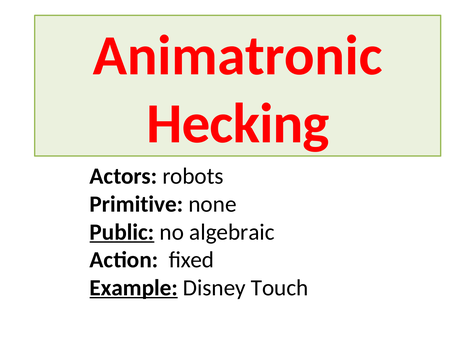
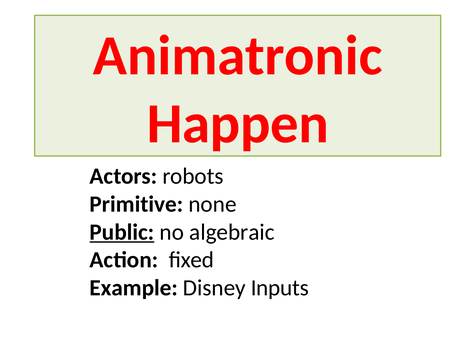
Hecking: Hecking -> Happen (238, 124)
Example underline: present -> none (134, 288)
Touch: Touch -> Inputs (280, 288)
